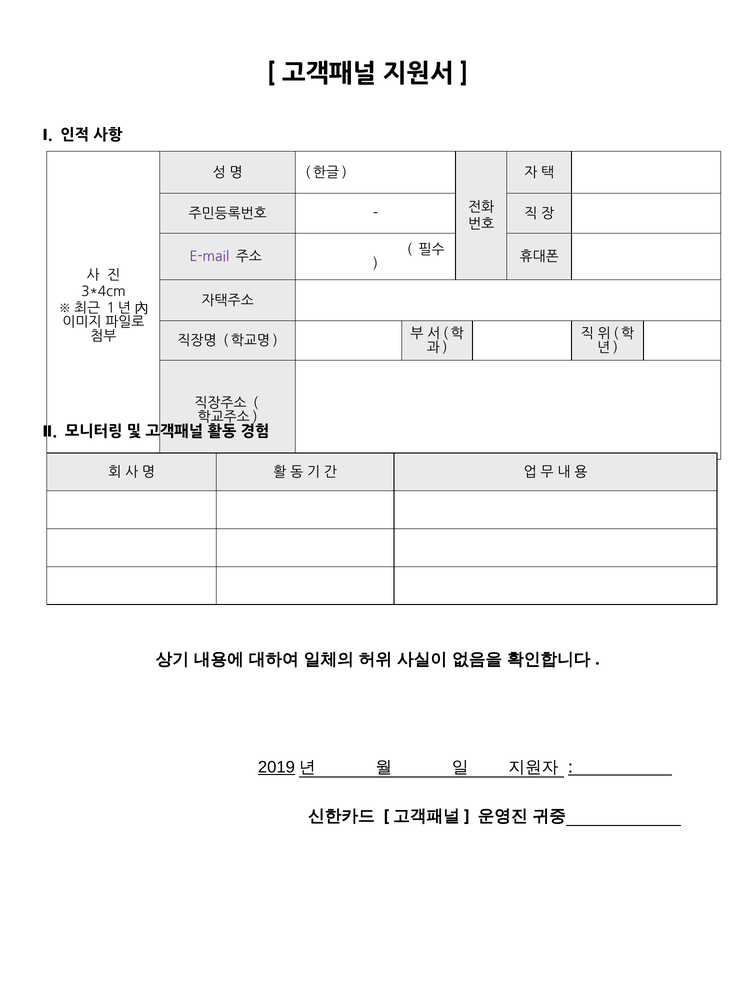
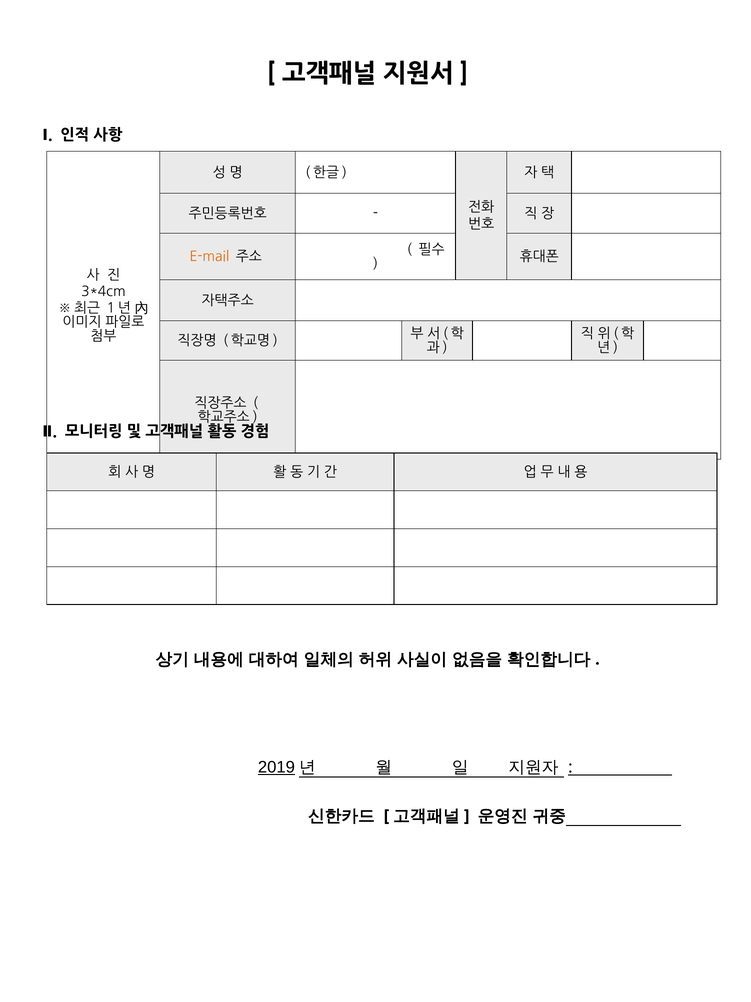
E-mail colour: purple -> orange (209, 257)
